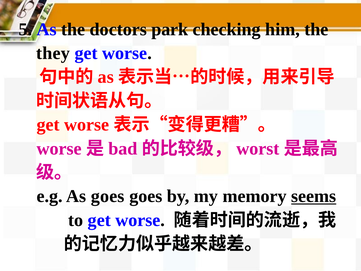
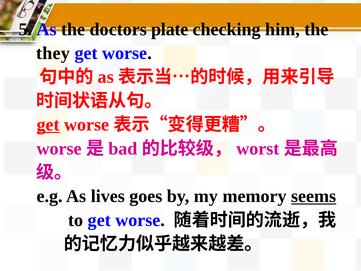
park: park -> plate (170, 29)
get underline: none -> present (48, 125)
As goes: goes -> lives (108, 196)
